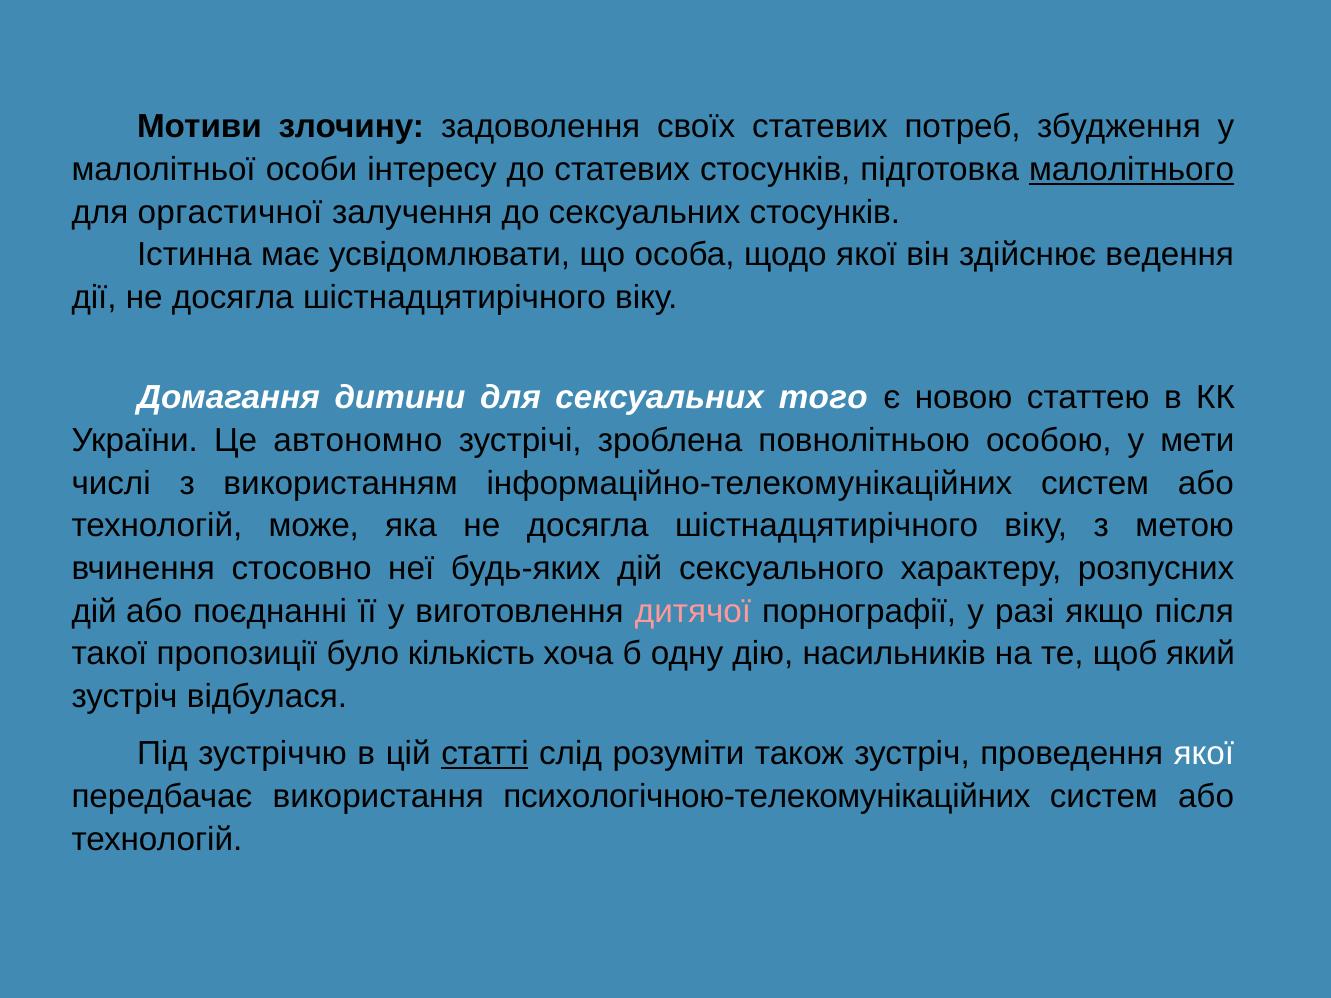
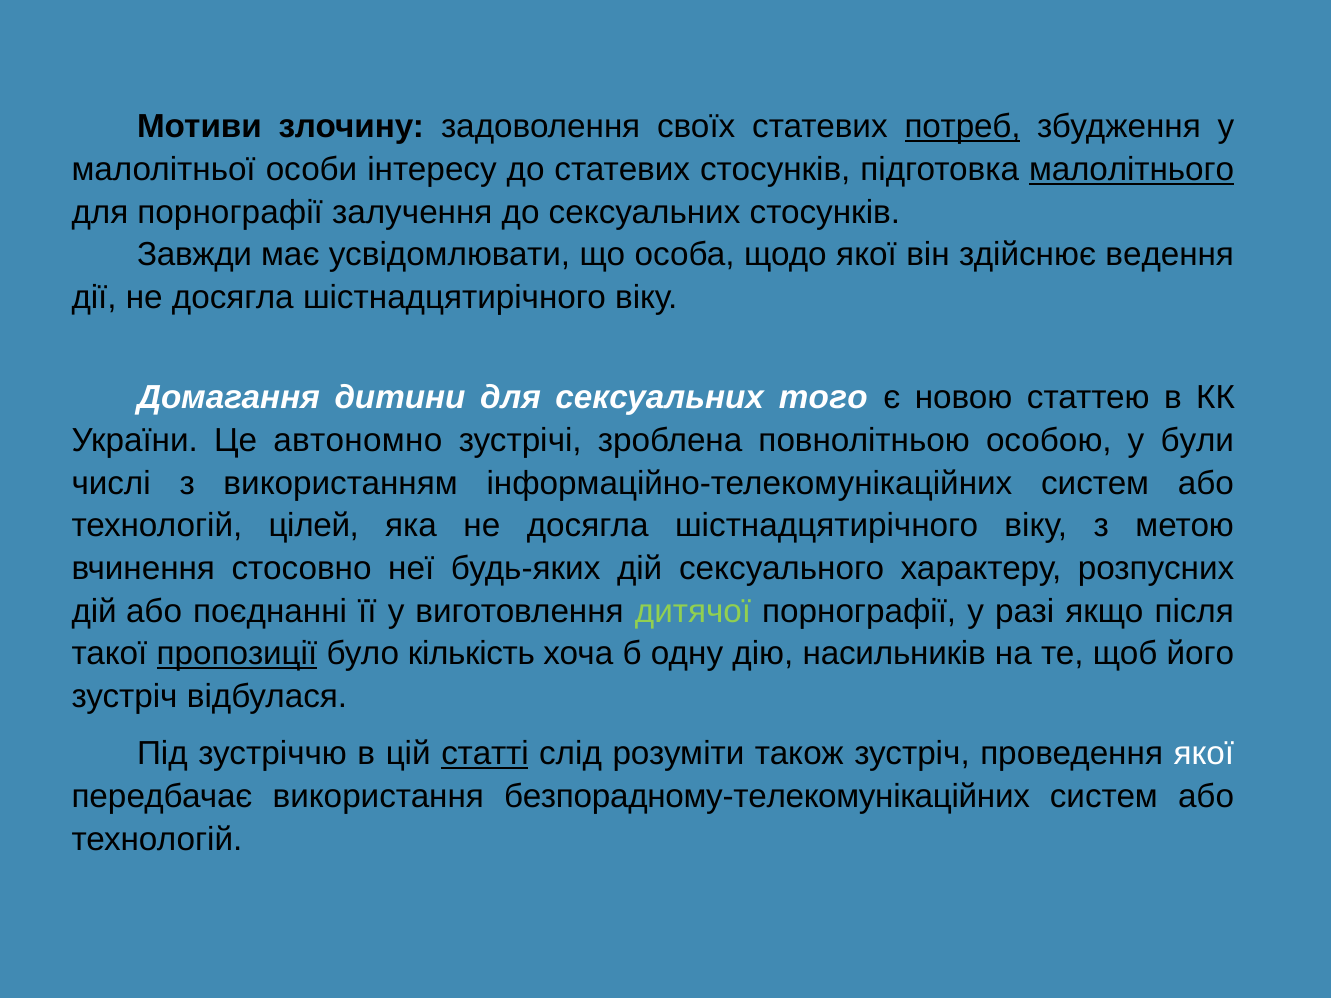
потреб underline: none -> present (963, 127)
для оргастичної: оргастичної -> порнографії (230, 212)
Істинна: Істинна -> Завжди (195, 255)
мети: мети -> були (1197, 440)
може: може -> цілей (314, 526)
дитячої colour: pink -> light green (693, 611)
пропозиції underline: none -> present (237, 654)
який: який -> його (1200, 654)
психологічною-телекомунікаційних: психологічною-телекомунікаційних -> безпорадному-телекомунікаційних (767, 797)
